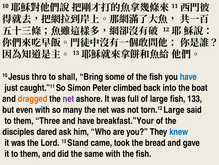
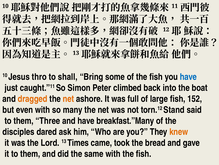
net colour: purple -> orange (68, 98)
133: 133 -> 152 (195, 98)
torn.12 Large: Large -> Stand (174, 109)
breakfast.”Your: breakfast.”Your -> breakfast.”Many (125, 120)
knew colour: blue -> orange (179, 131)
Stand: Stand -> Times (78, 142)
